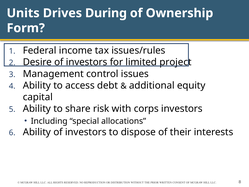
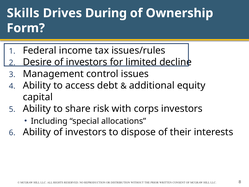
Units: Units -> Skills (23, 13)
project: project -> decline (176, 62)
